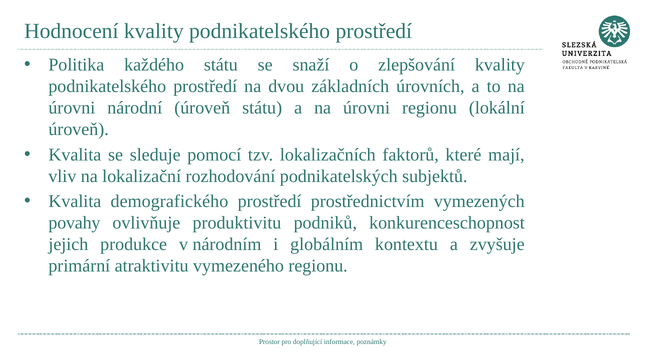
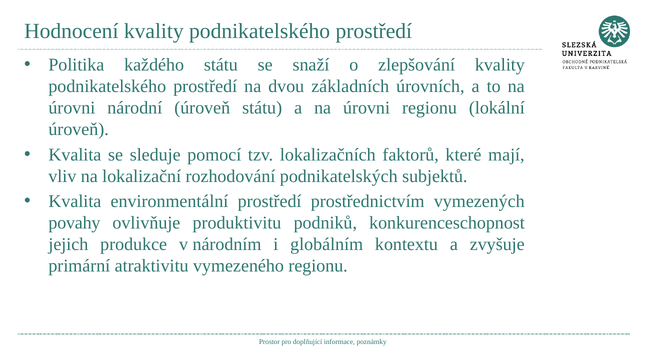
demografického: demografického -> environmentální (169, 201)
